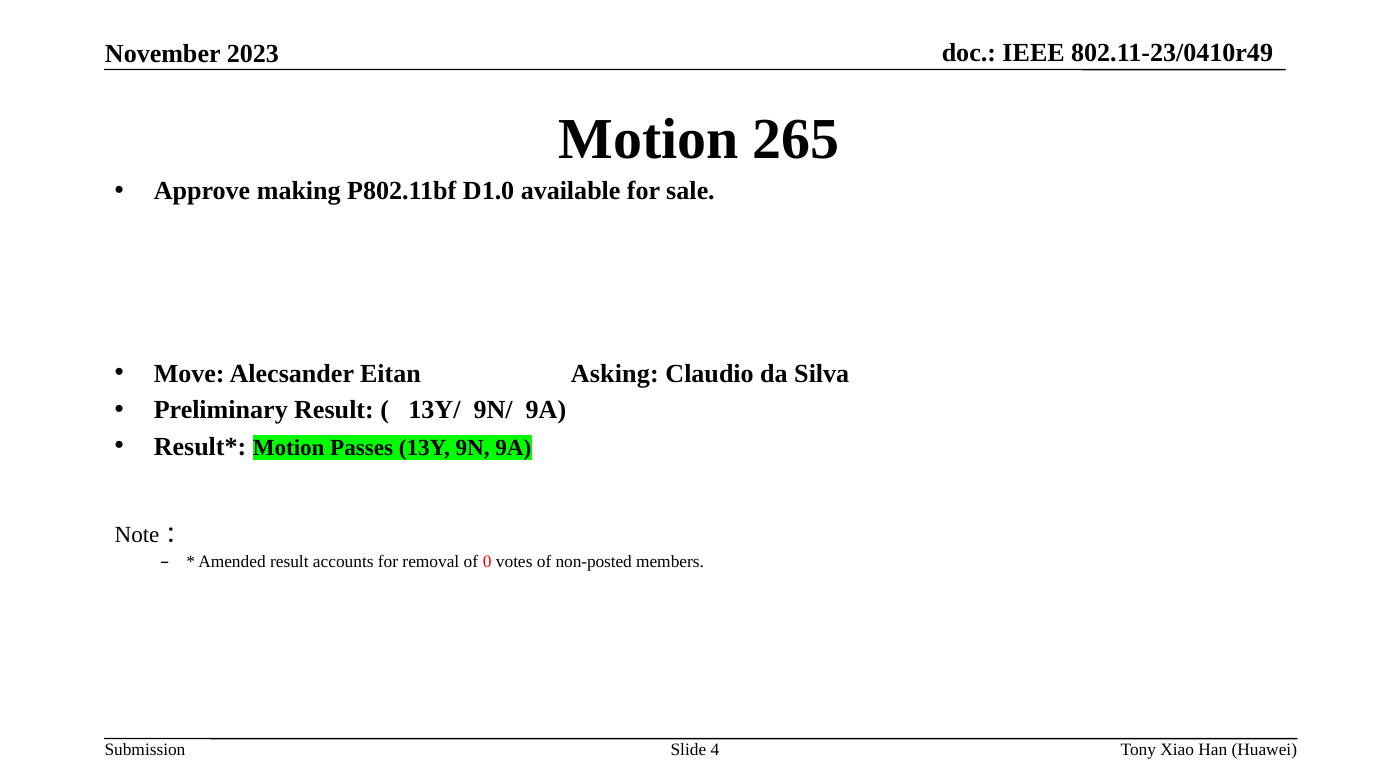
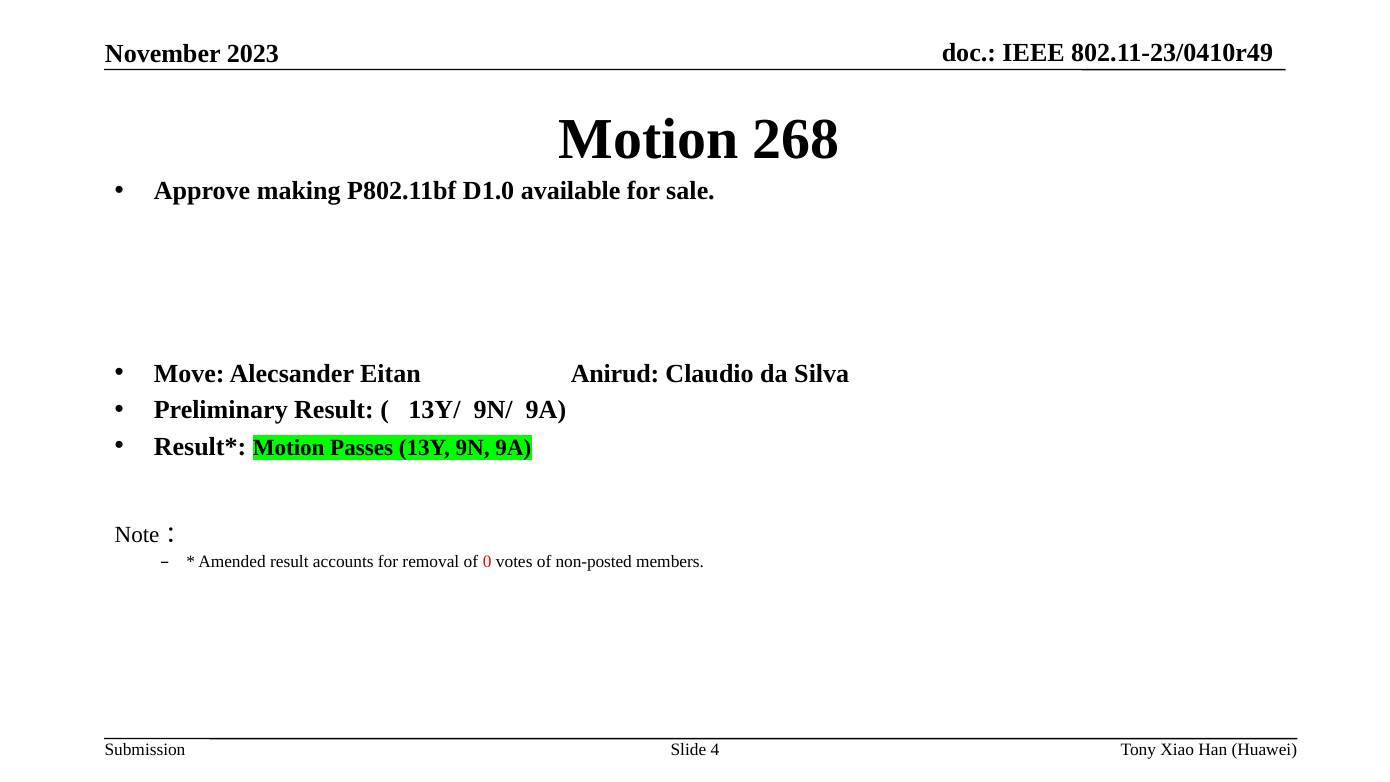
265: 265 -> 268 (796, 140)
Asking: Asking -> Anirud (615, 374)
